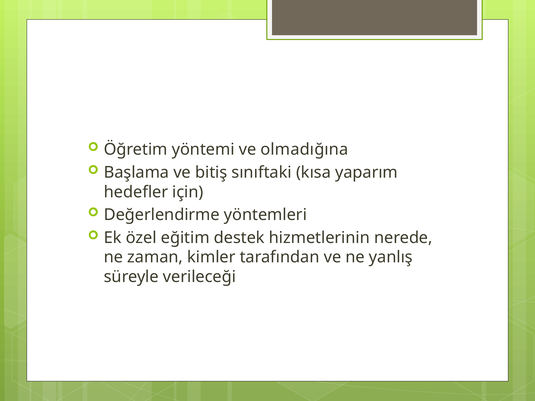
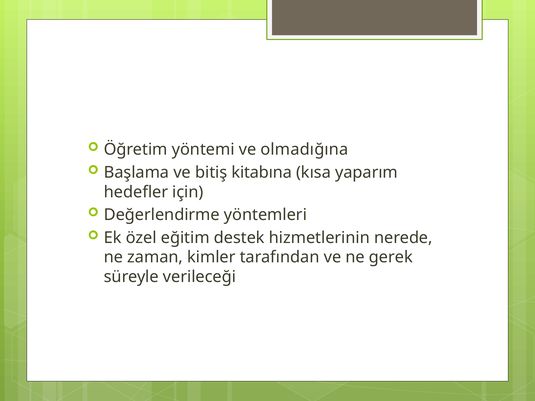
sınıftaki: sınıftaki -> kitabına (262, 172)
yanlış: yanlış -> gerek (391, 257)
